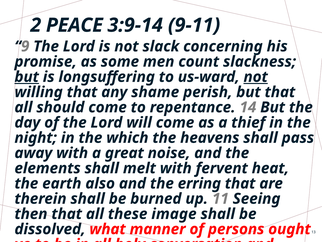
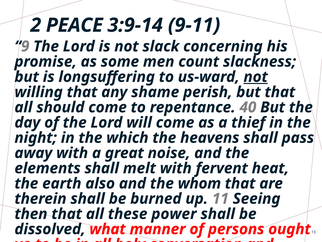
but underline: present -> none (27, 77)
14: 14 -> 40 (248, 107)
erring: erring -> whom (199, 183)
image: image -> power (174, 214)
